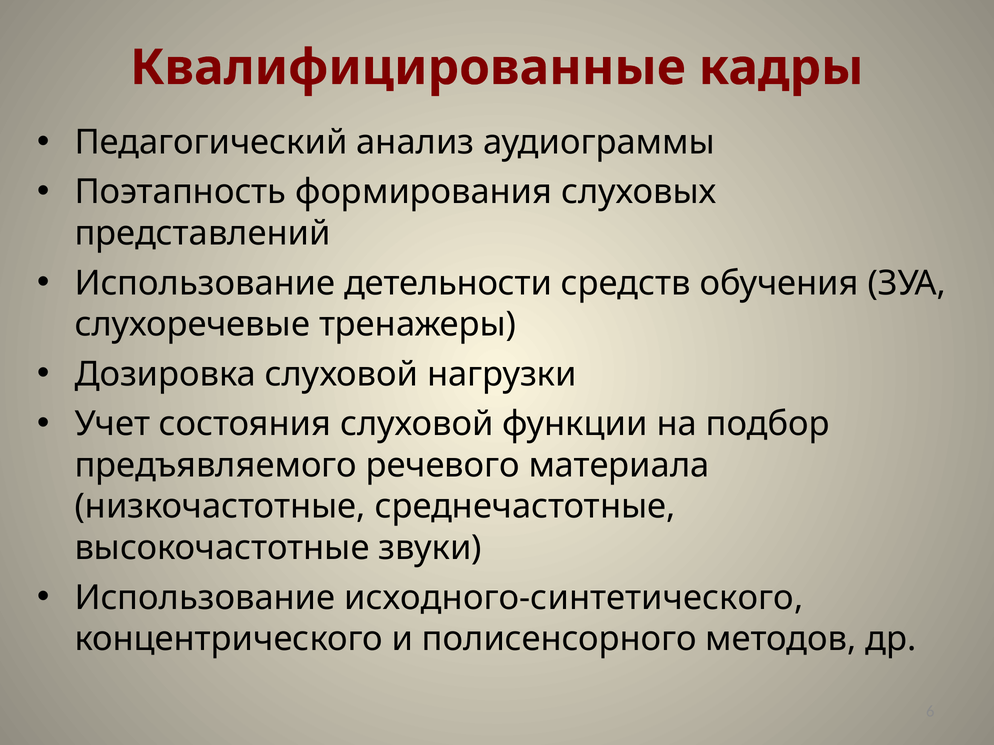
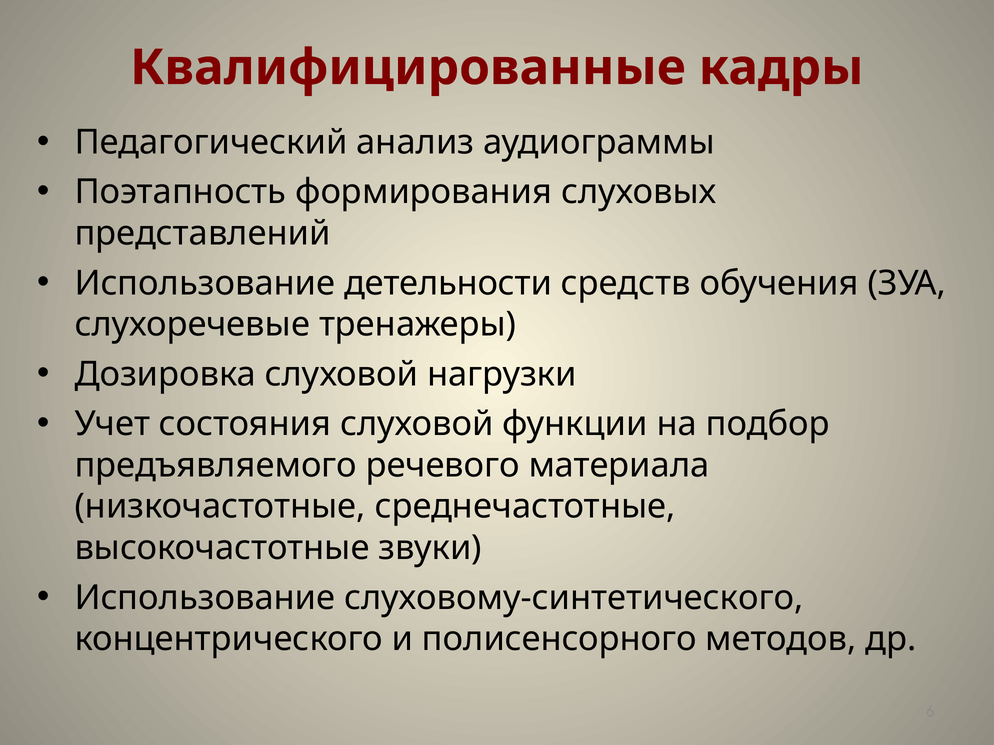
исходного-синтетического: исходного-синтетического -> слуховому-синтетического (574, 598)
